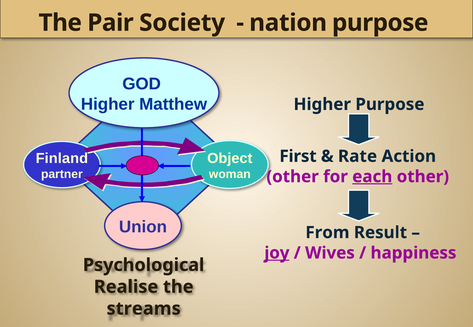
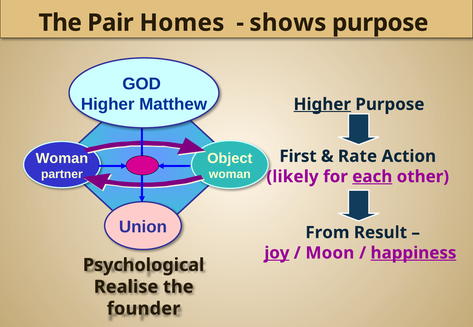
Society: Society -> Homes (182, 23)
nation: nation -> shows (288, 23)
Higher underline: none -> present (322, 104)
Finland: Finland -> Woman (62, 159)
other: other -> likely (293, 177)
Wives: Wives -> Moon (330, 253)
happiness underline: none -> present (413, 253)
streams: streams -> founder (144, 309)
